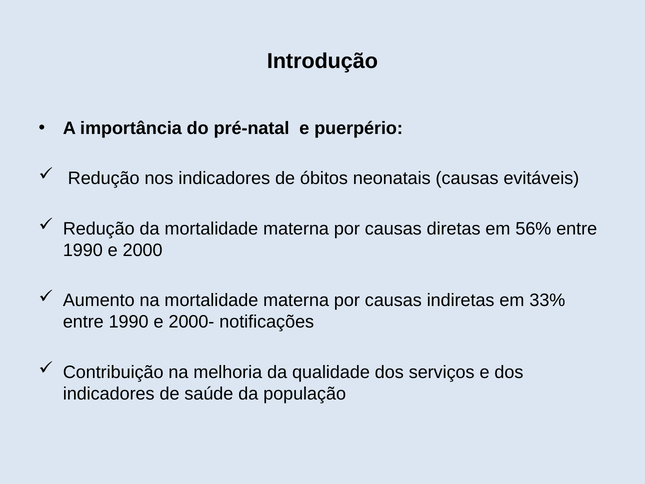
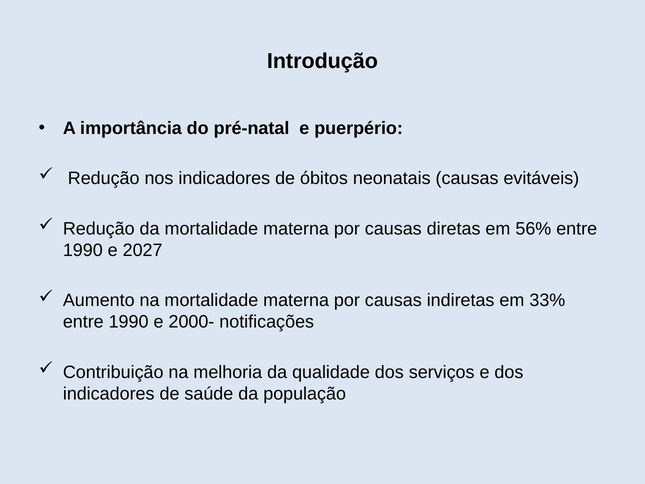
2000: 2000 -> 2027 (143, 250)
